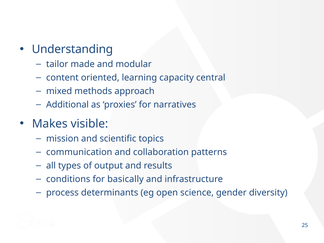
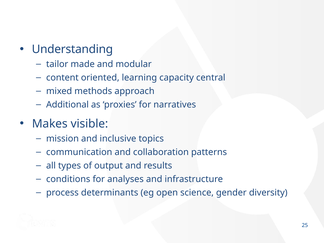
scientific: scientific -> inclusive (118, 139)
basically: basically -> analyses (125, 179)
